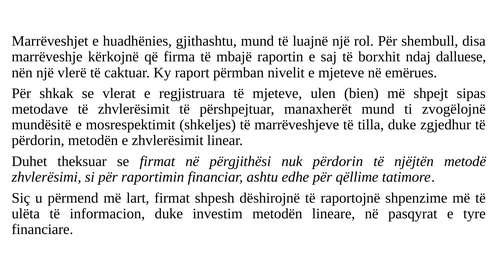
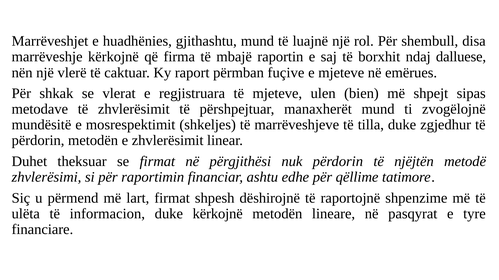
nivelit: nivelit -> fuçive (286, 73)
duke investim: investim -> kërkojnë (218, 214)
